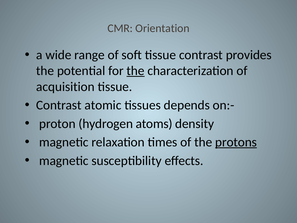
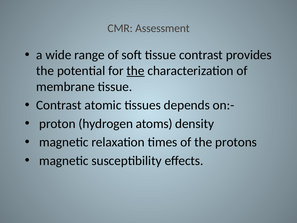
Orientation: Orientation -> Assessment (163, 28)
acquisition: acquisition -> membrane (65, 87)
protons underline: present -> none (236, 142)
